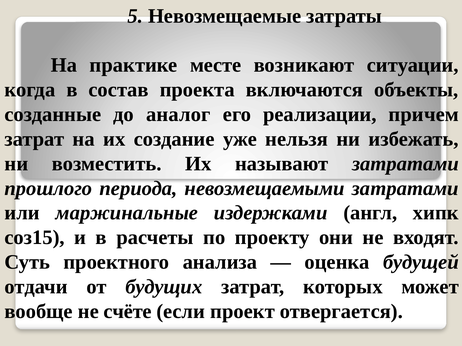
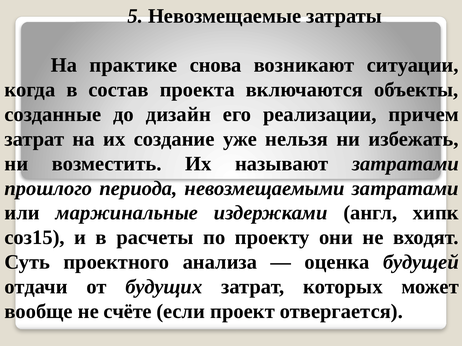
месте: месте -> снова (216, 65)
аналог: аналог -> дизайн (178, 115)
